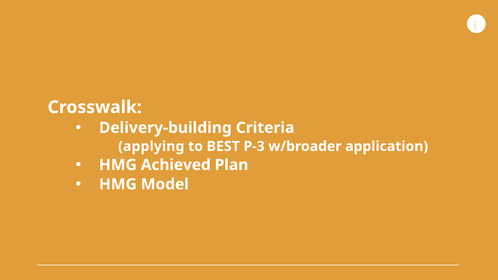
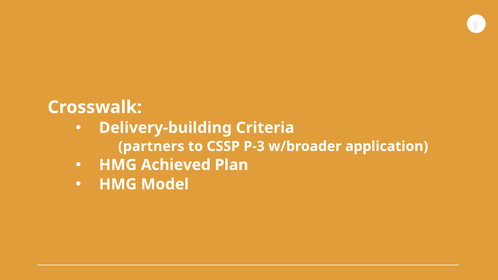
applying: applying -> partners (151, 146)
BEST: BEST -> CSSP (223, 146)
